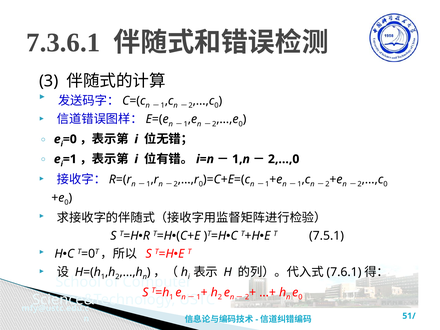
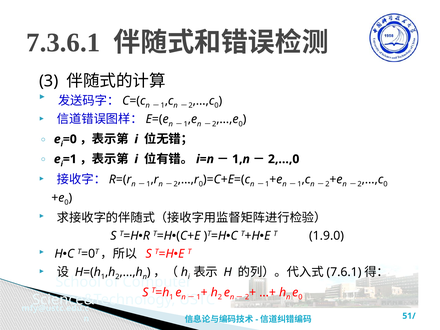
7.5.1: 7.5.1 -> 1.9.0 (327, 236)
